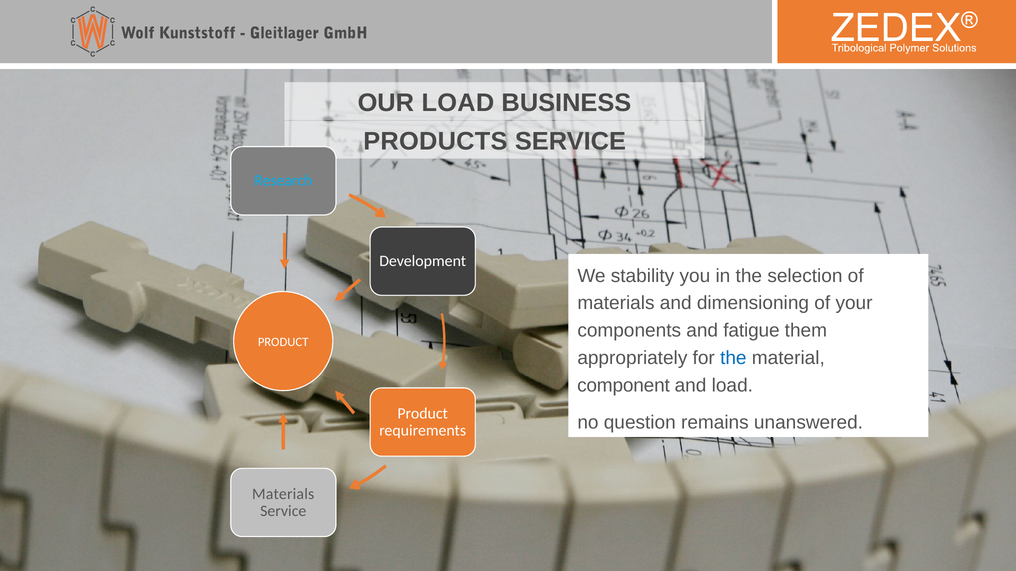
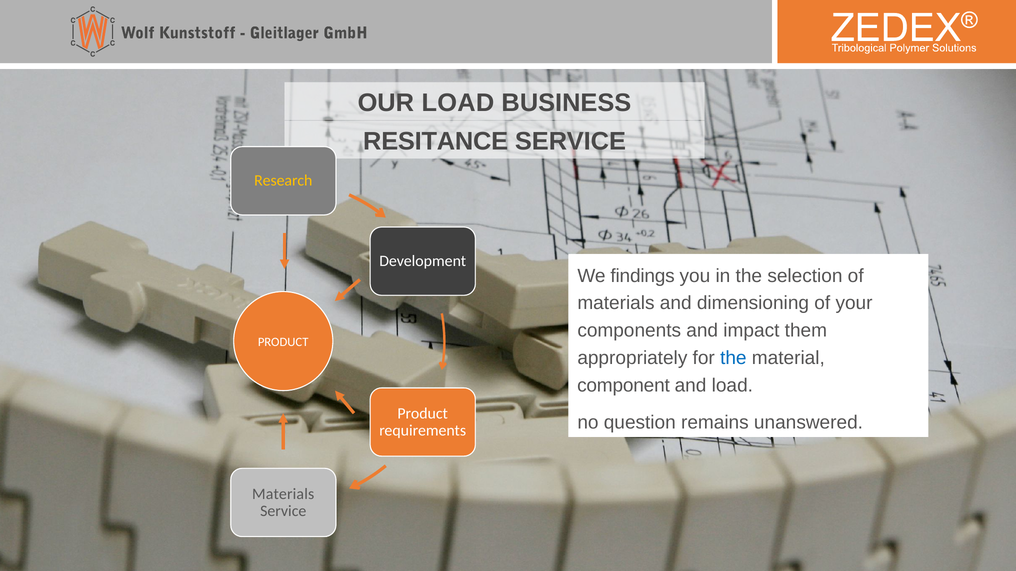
PRODUCTS: PRODUCTS -> RESITANCE (436, 142)
Research colour: light blue -> yellow (283, 181)
stability: stability -> findings (643, 276)
fatigue: fatigue -> impact (751, 331)
